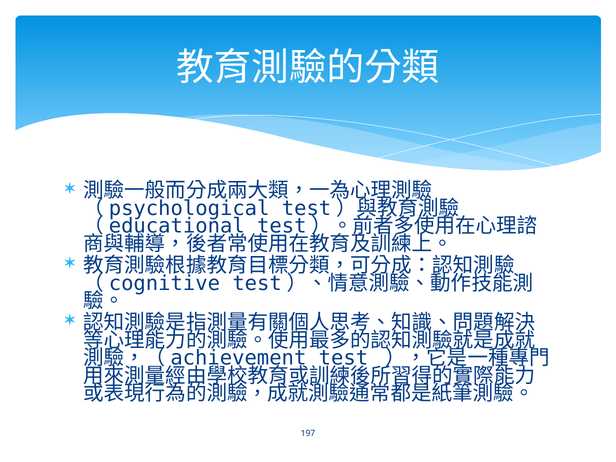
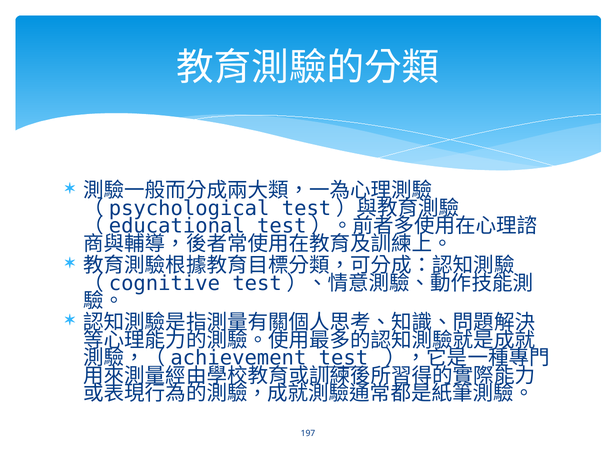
test underline: none -> present (343, 358)
